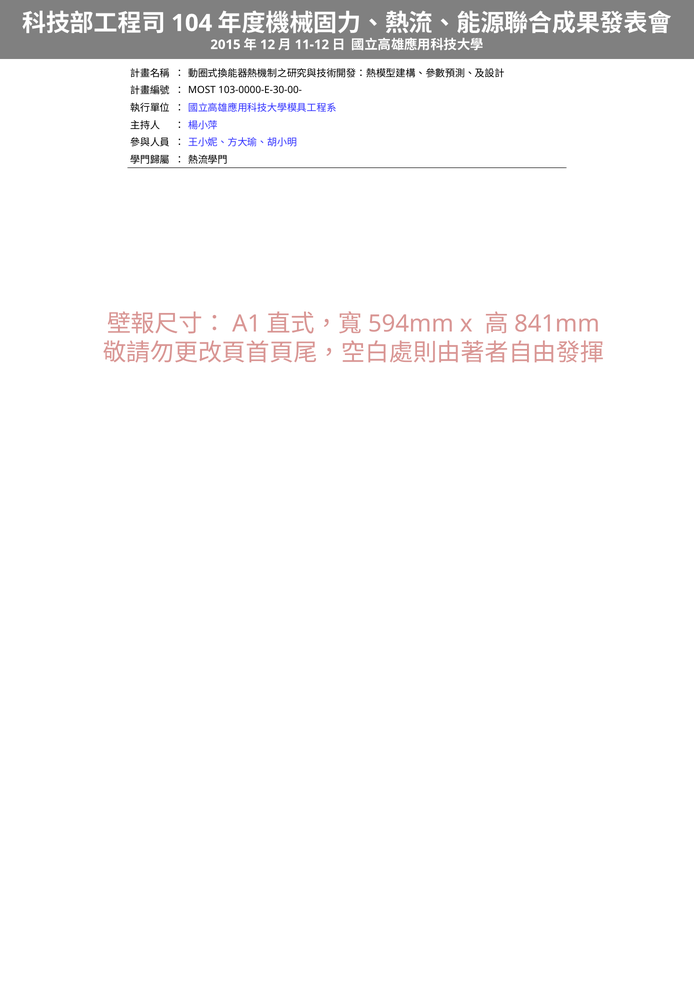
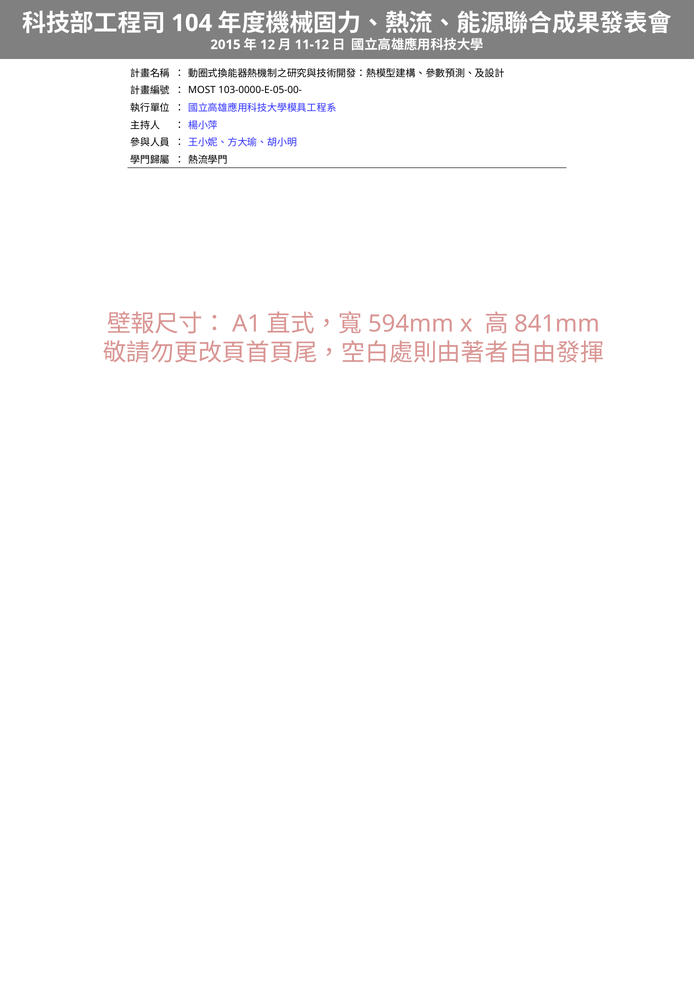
103-0000-E-30-00-: 103-0000-E-30-00- -> 103-0000-E-05-00- (260, 90)
